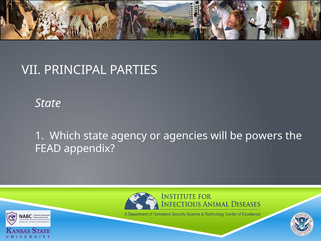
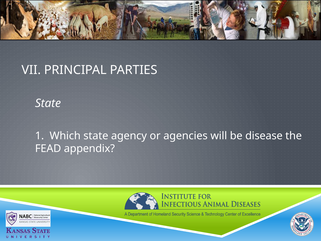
powers: powers -> disease (264, 136)
